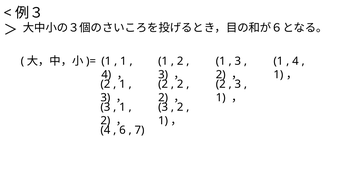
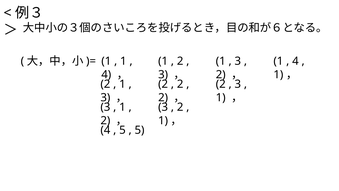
6: 6 -> 5 (122, 130)
7: 7 -> 5 (140, 130)
